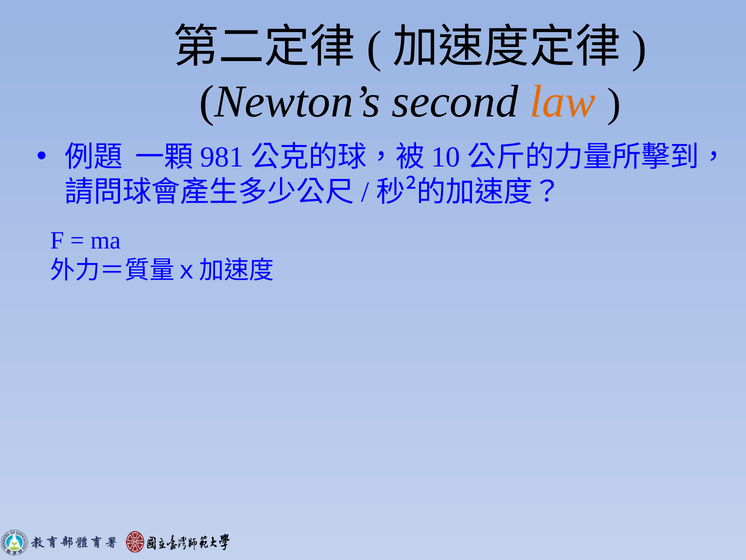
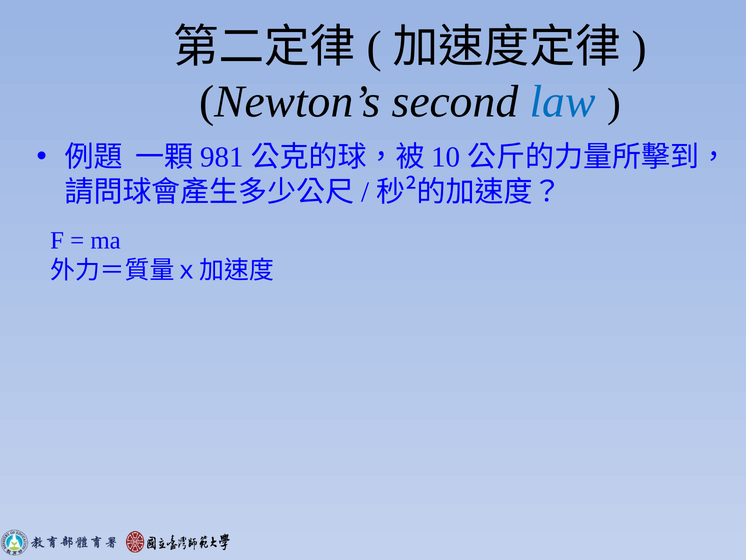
law colour: orange -> blue (563, 102)
